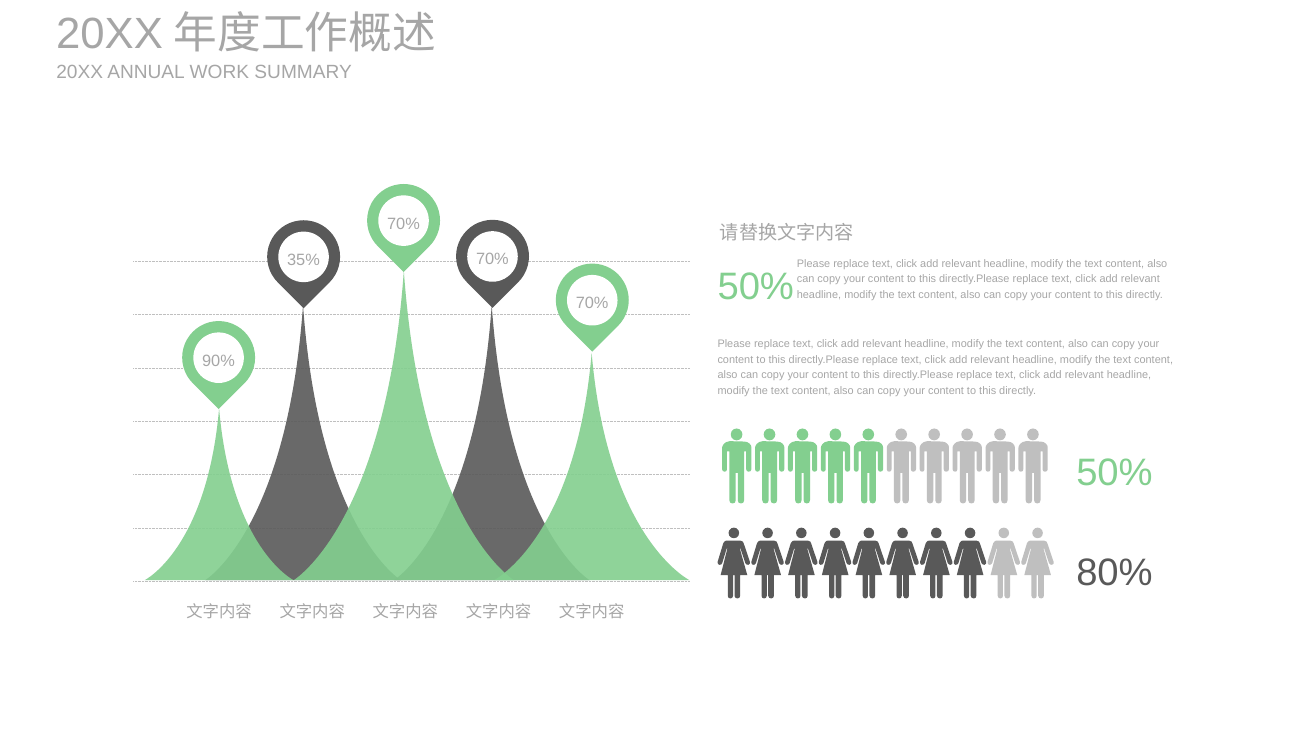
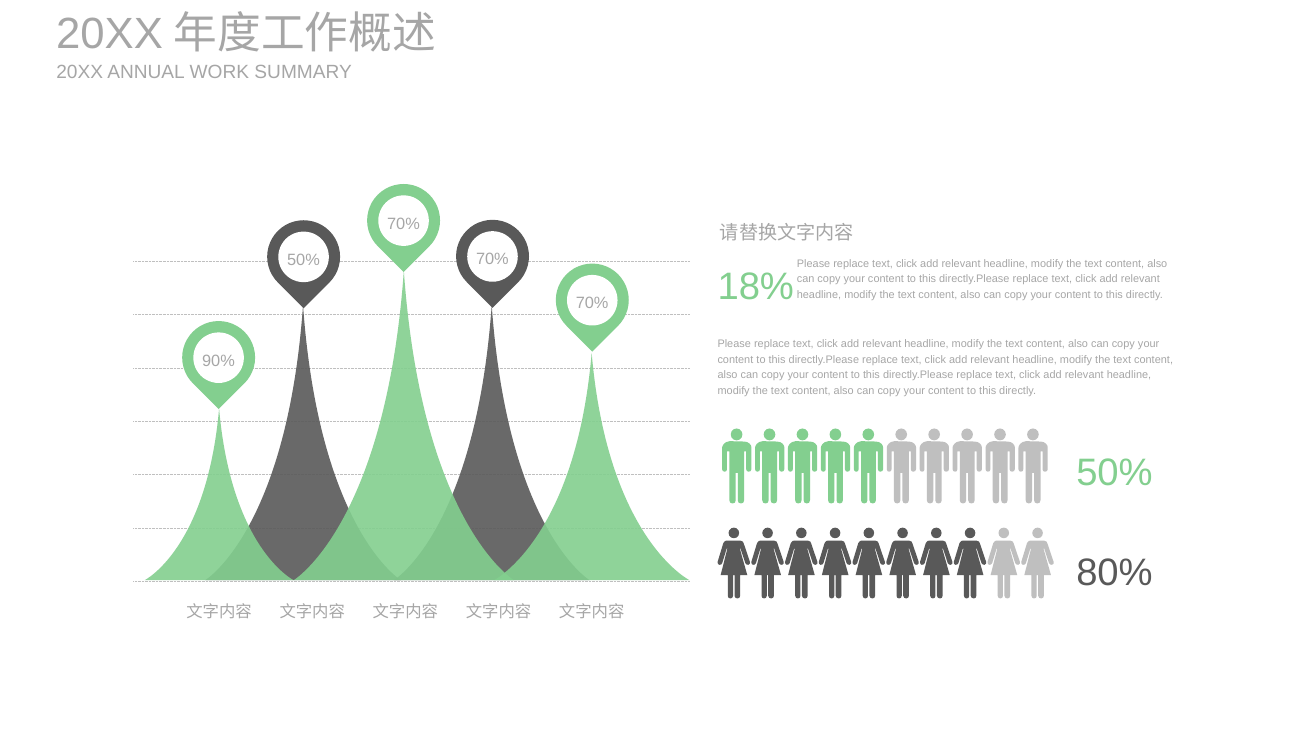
35%: 35% -> 50% (304, 260)
50%: 50% -> 18% (756, 287)
